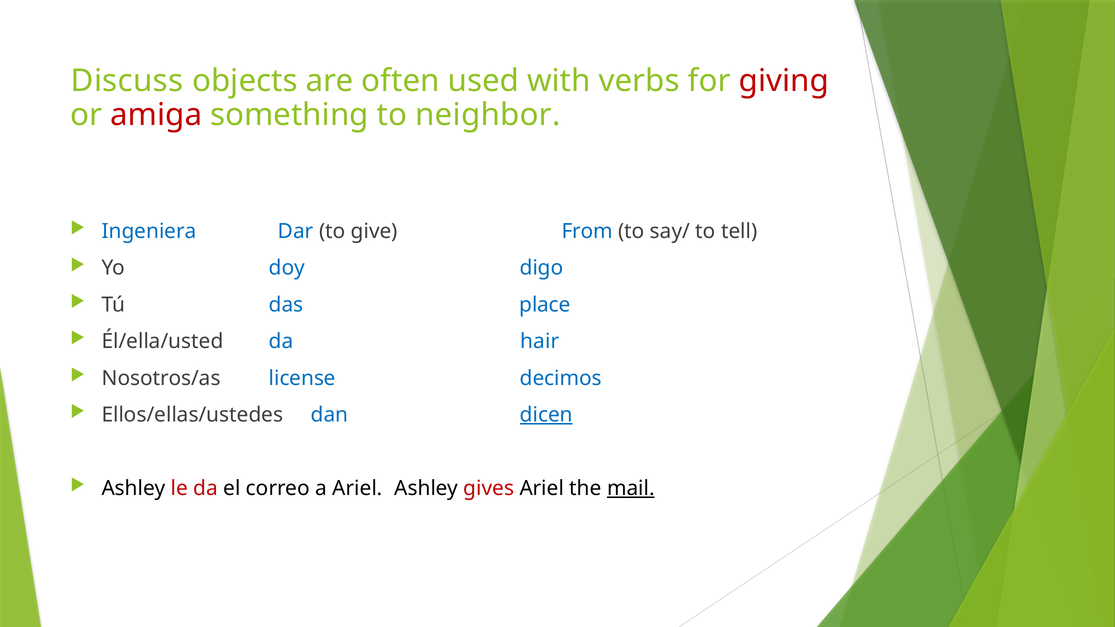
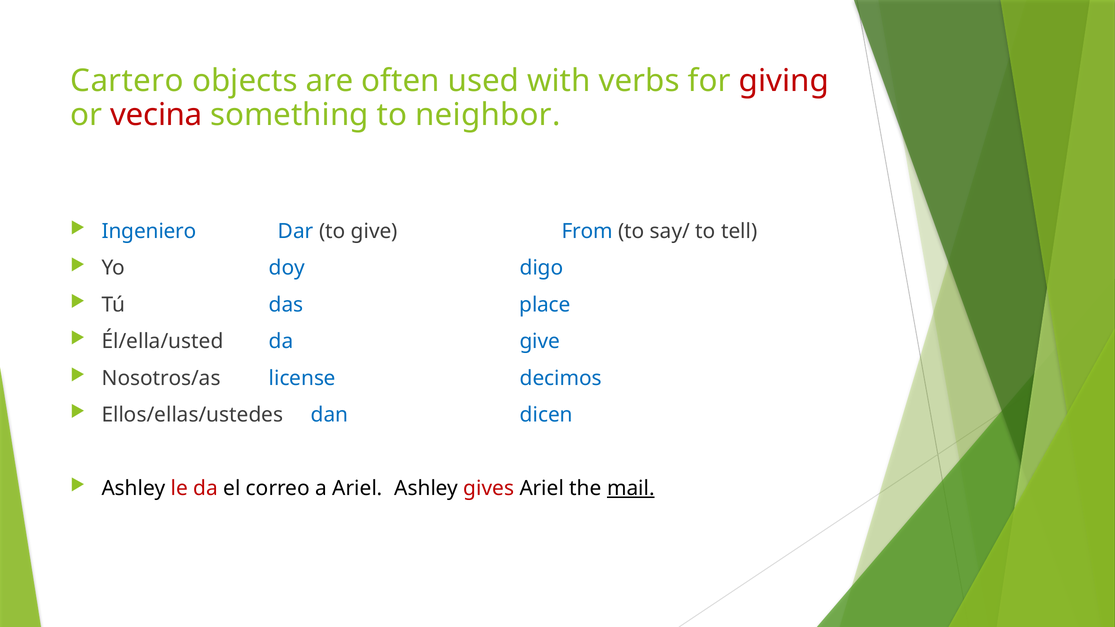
Discuss: Discuss -> Cartero (127, 81)
amiga: amiga -> vecina (156, 115)
Ingeniera: Ingeniera -> Ingeniero (149, 231)
da hair: hair -> give (540, 342)
dicen underline: present -> none (546, 415)
